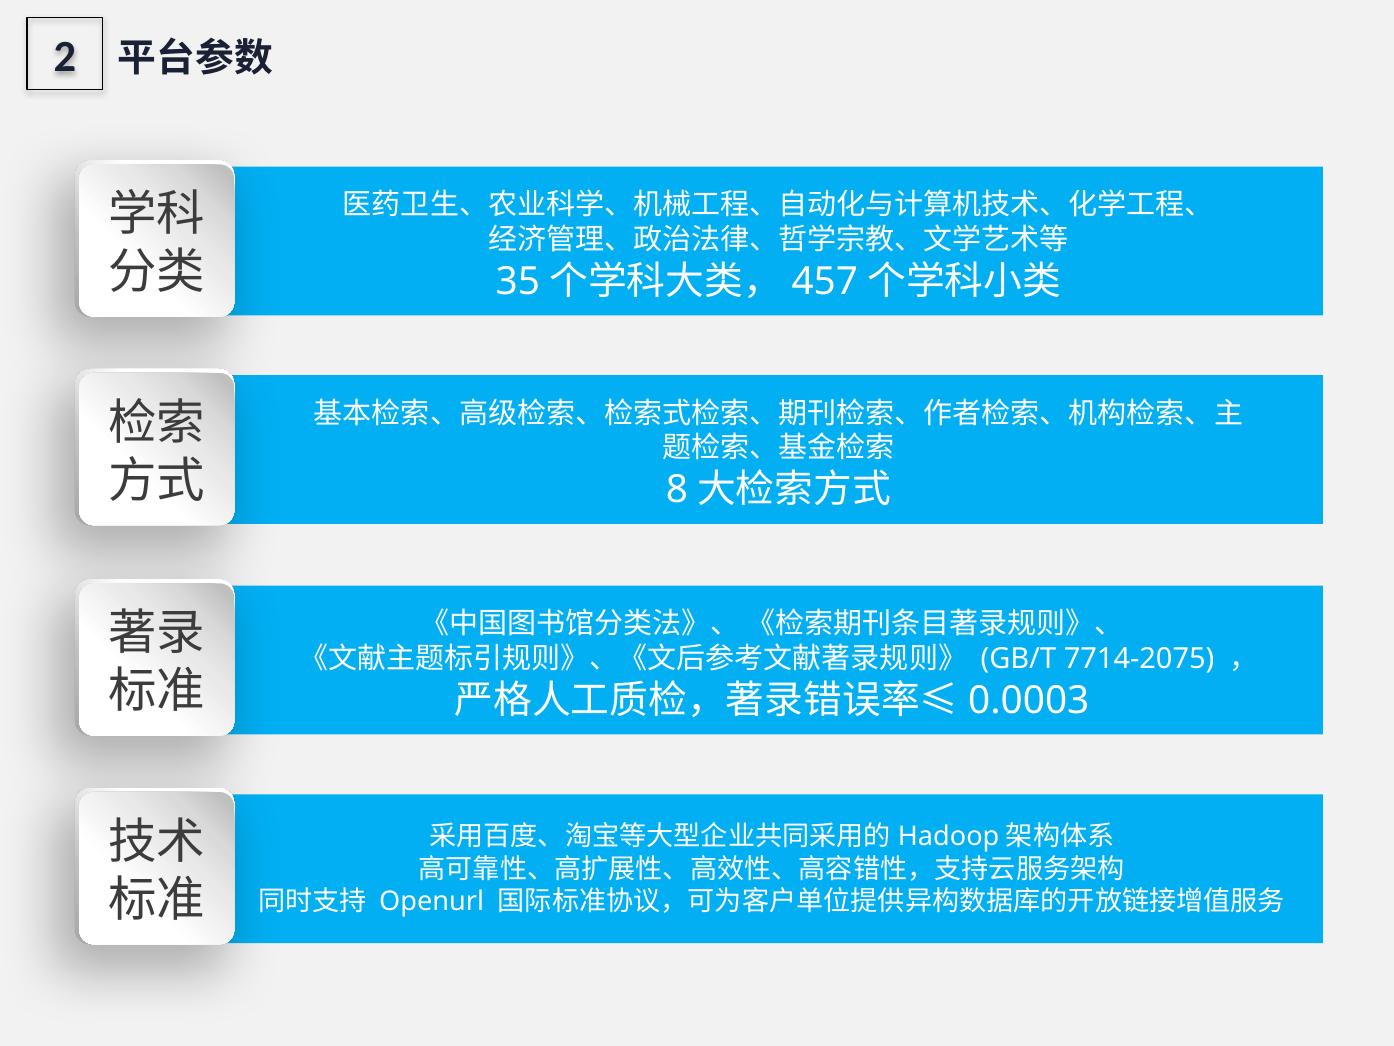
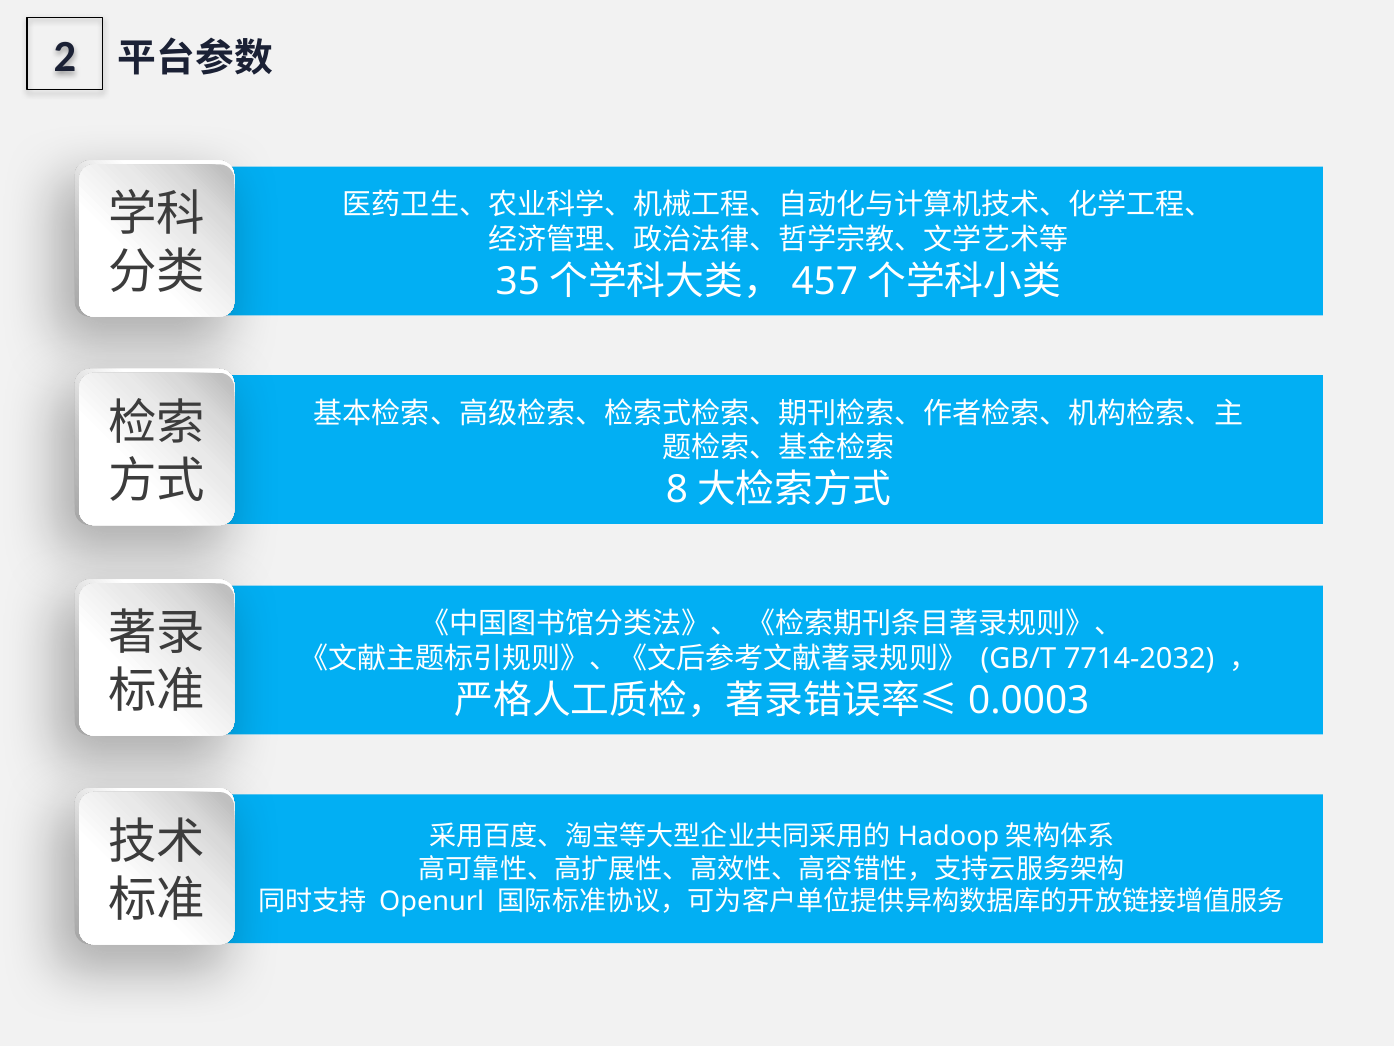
7714-2075: 7714-2075 -> 7714-2032 (1139, 659)
